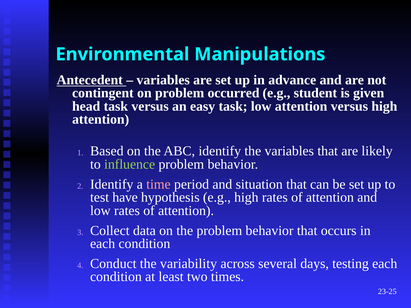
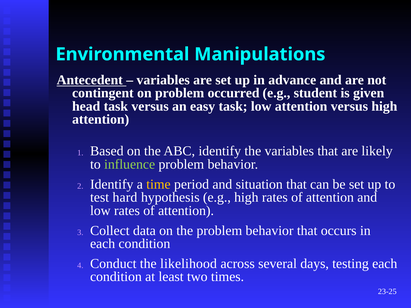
time colour: pink -> yellow (158, 184)
have: have -> hard (125, 198)
variability: variability -> likelihood (189, 264)
